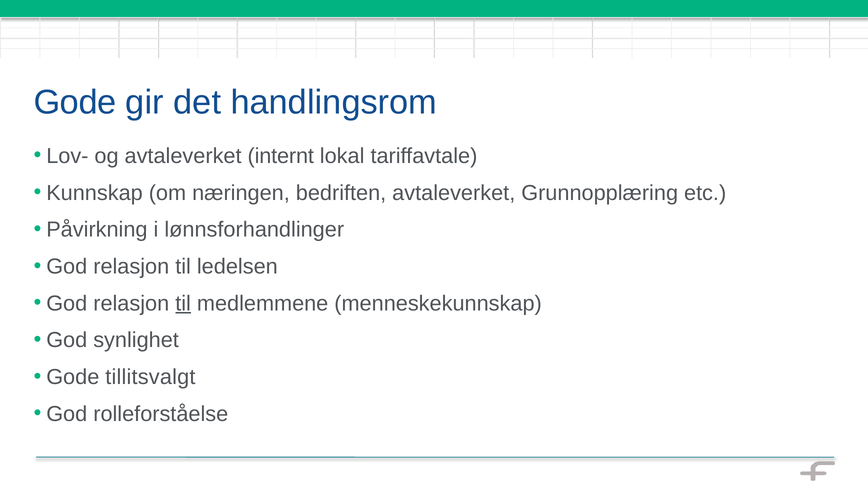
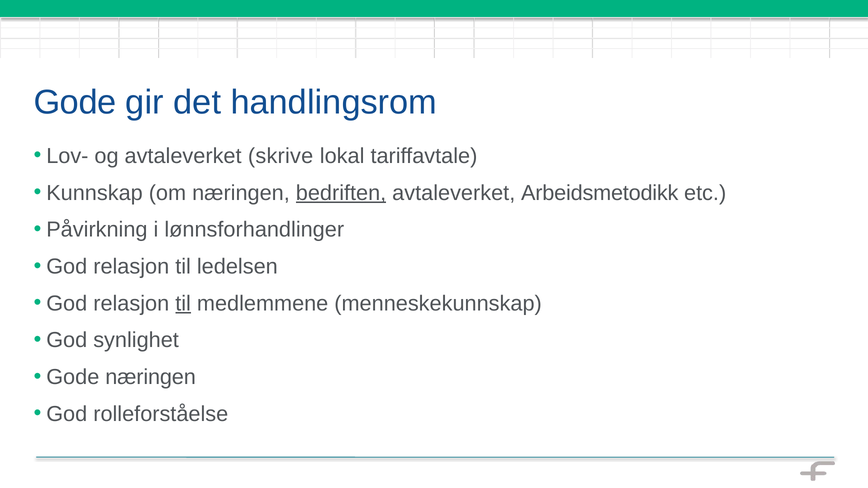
internt: internt -> skrive (281, 156)
bedriften underline: none -> present (341, 193)
Grunnopplæring: Grunnopplæring -> Arbeidsmetodikk (600, 193)
Gode tillitsvalgt: tillitsvalgt -> næringen (151, 377)
